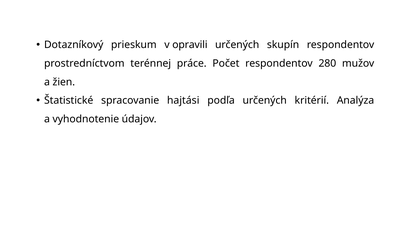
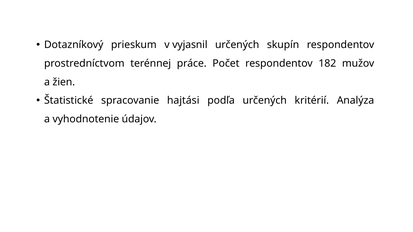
opravili: opravili -> vyjasnil (190, 45)
280: 280 -> 182 (327, 64)
